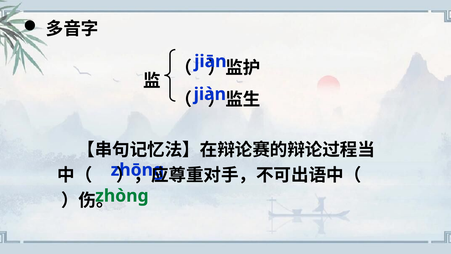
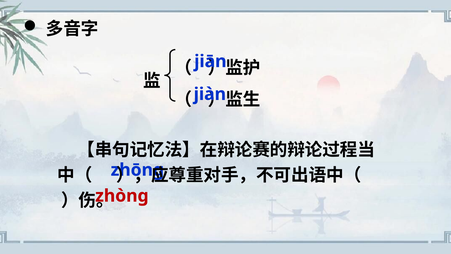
zhònɡ colour: green -> red (122, 196)
